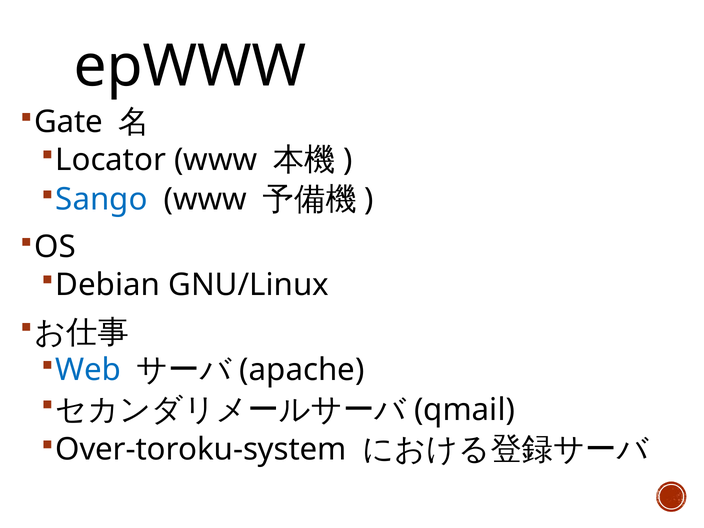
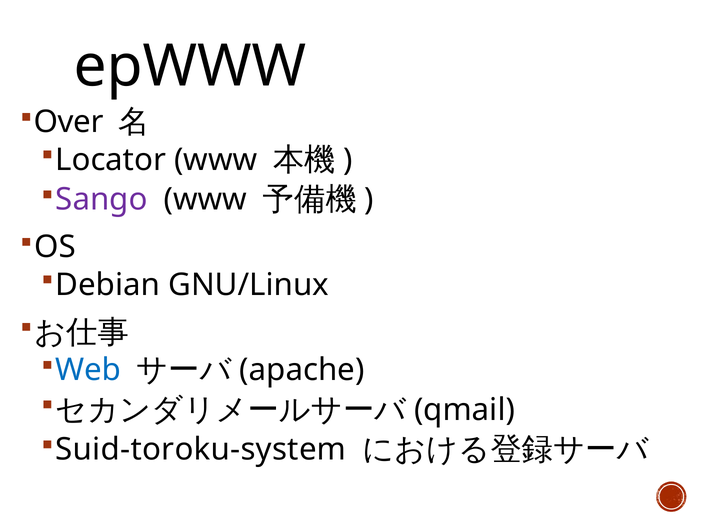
Gate: Gate -> Over (69, 122)
Sango colour: blue -> purple (101, 200)
Over-toroku-system: Over-toroku-system -> Suid-toroku-system (201, 449)
